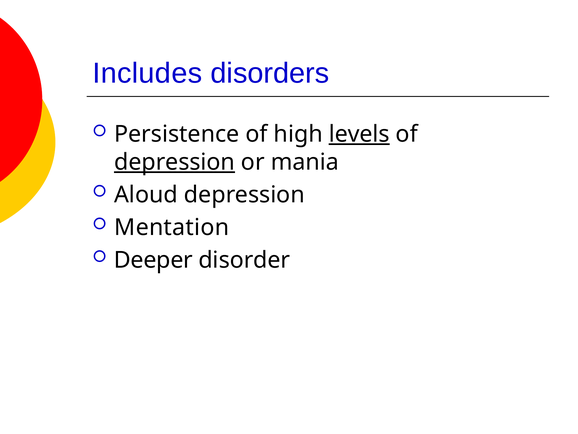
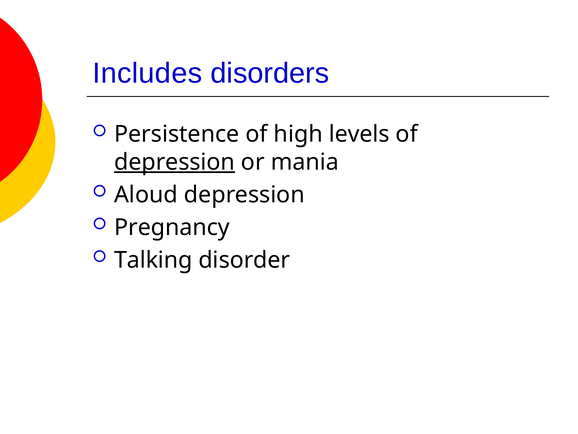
levels underline: present -> none (359, 134)
Mentation: Mentation -> Pregnancy (172, 227)
Deeper: Deeper -> Talking (153, 260)
